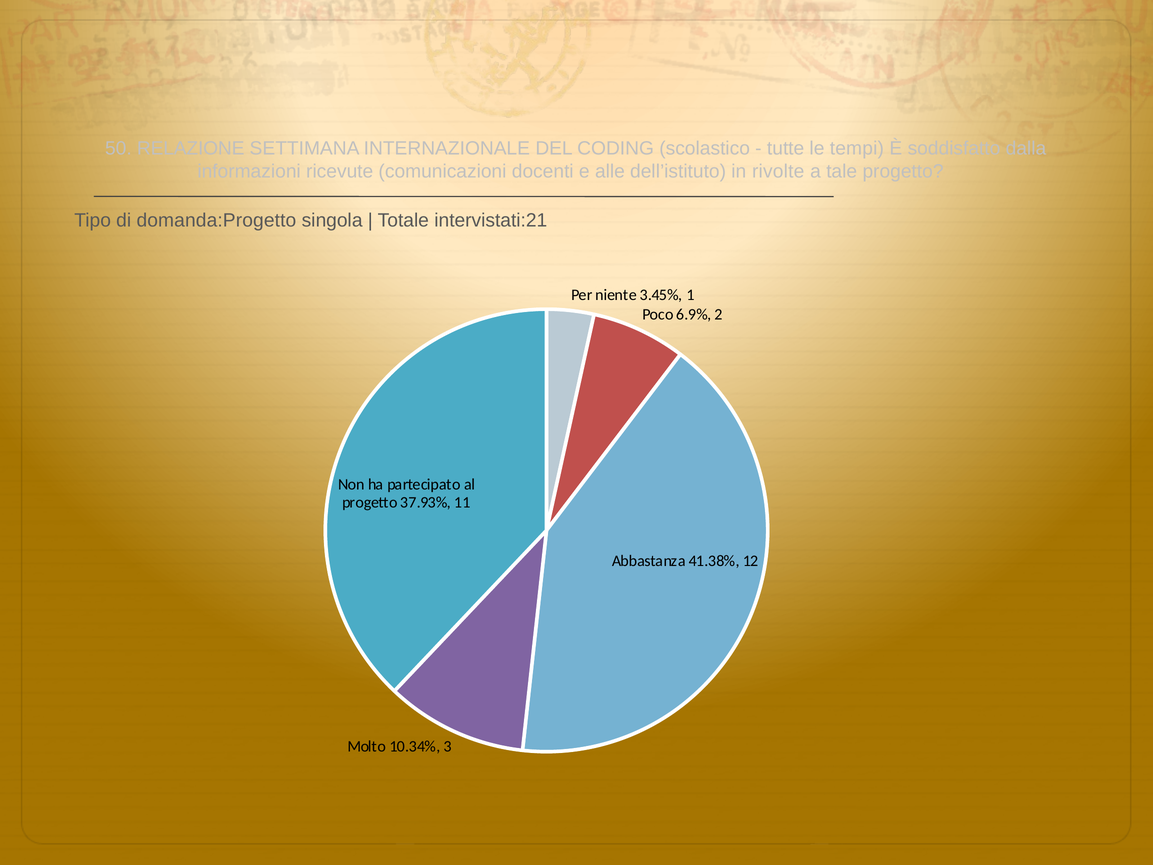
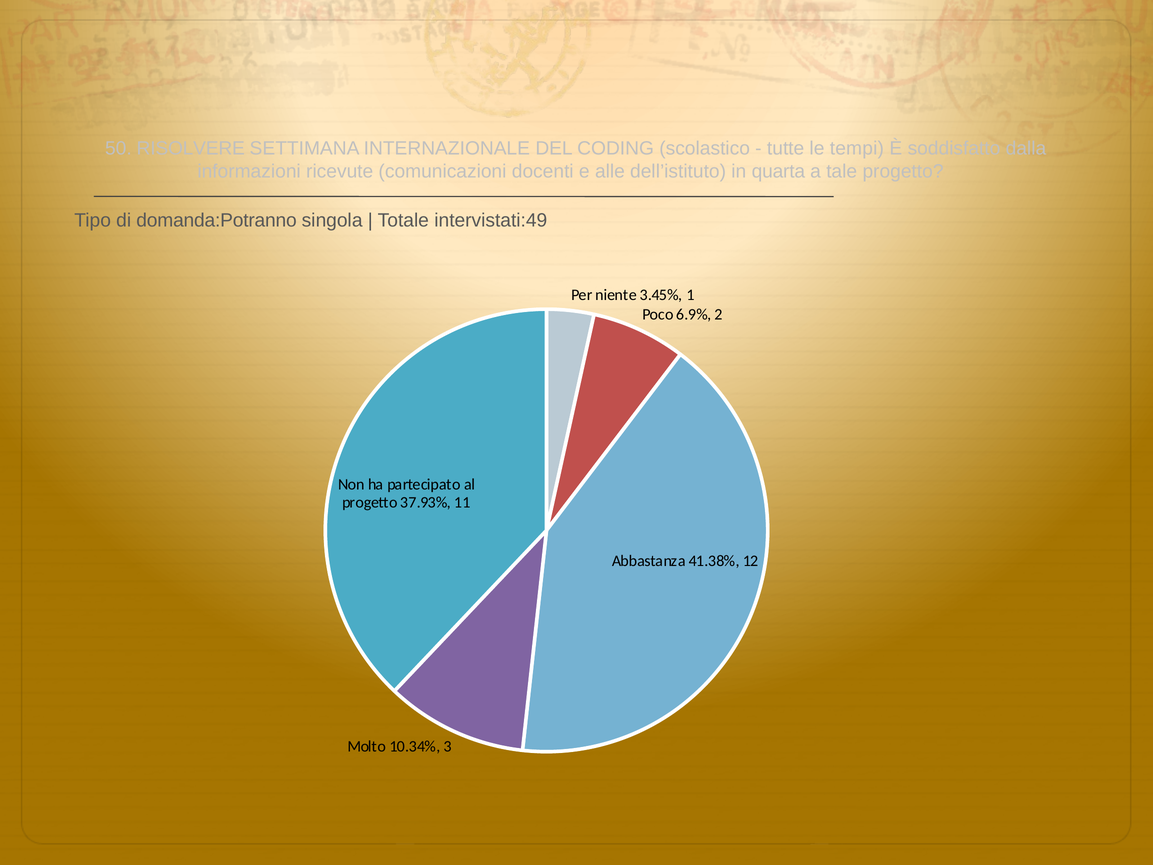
RELAZIONE: RELAZIONE -> RISOLVERE (191, 148)
rivolte: rivolte -> quarta (778, 171)
domanda:Progetto: domanda:Progetto -> domanda:Potranno (217, 220)
intervistati:21: intervistati:21 -> intervistati:49 (491, 220)
